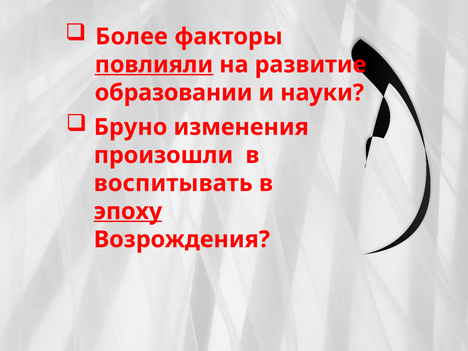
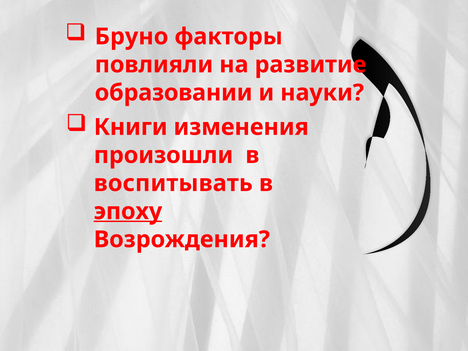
Более: Более -> Бруно (132, 37)
повлияли underline: present -> none (154, 65)
Бруно: Бруно -> Книги (131, 127)
